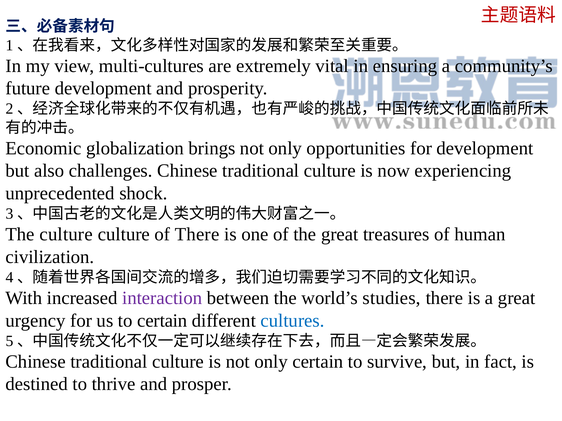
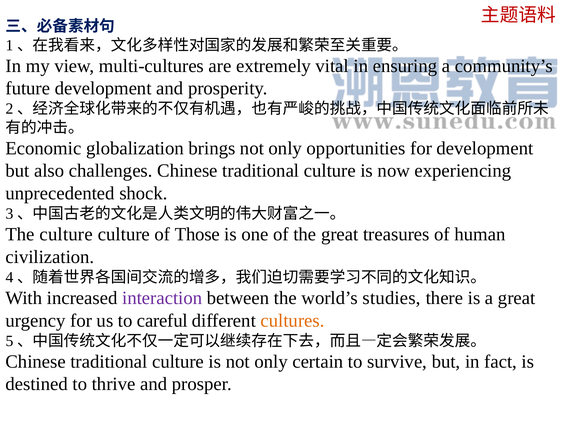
of There: There -> Those (197, 235)
to certain: certain -> careful (162, 321)
cultures colour: blue -> orange (293, 321)
